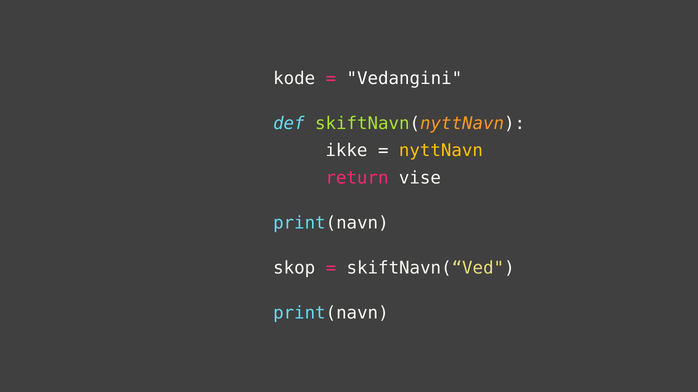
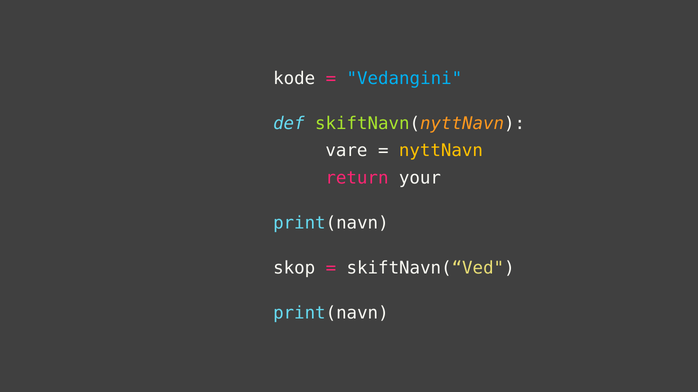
Vedangini colour: white -> light blue (404, 78)
ikke: ikke -> vare (346, 151)
vise: vise -> your (420, 178)
